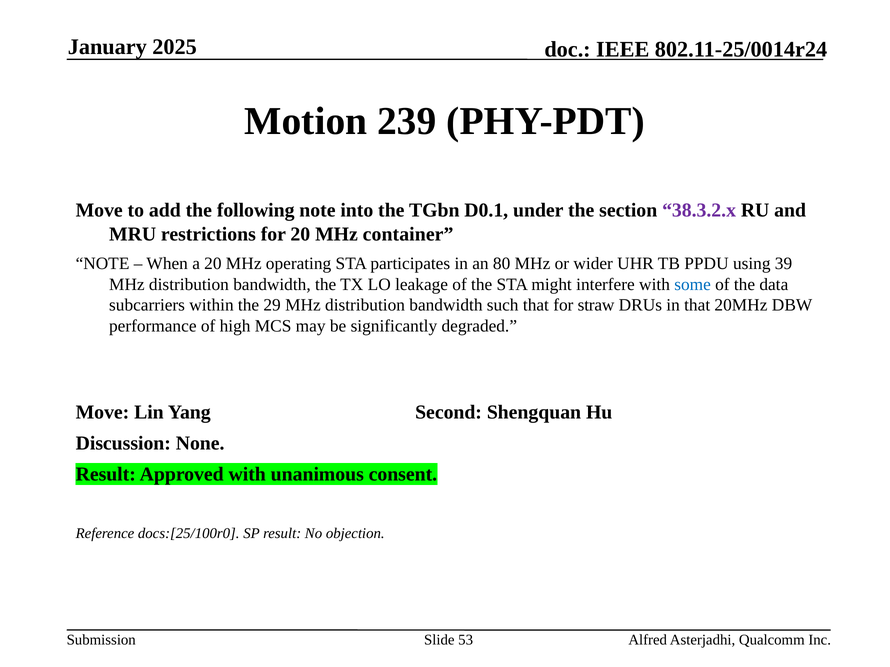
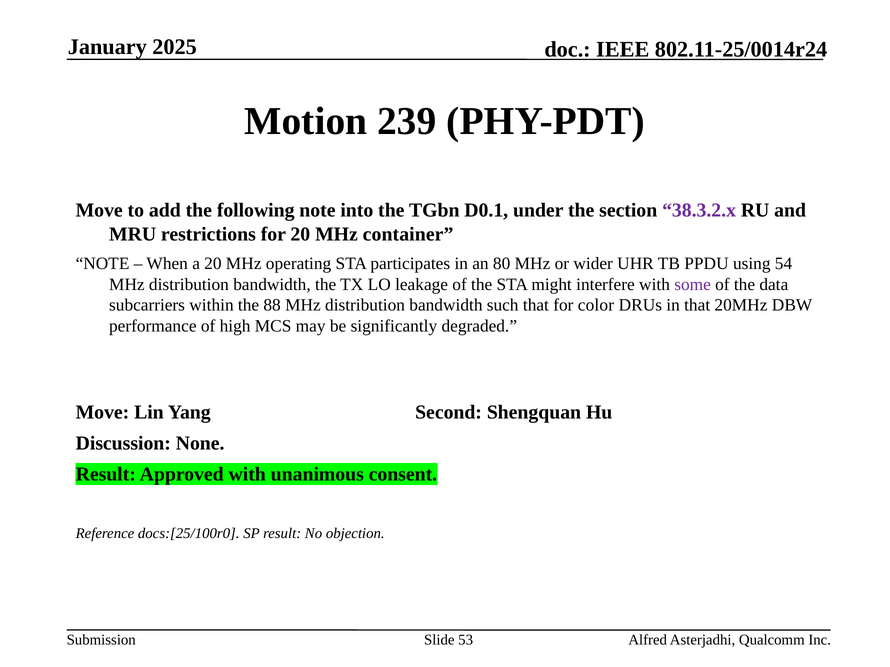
39: 39 -> 54 (784, 264)
some colour: blue -> purple (693, 285)
29: 29 -> 88 (272, 305)
straw: straw -> color (596, 305)
